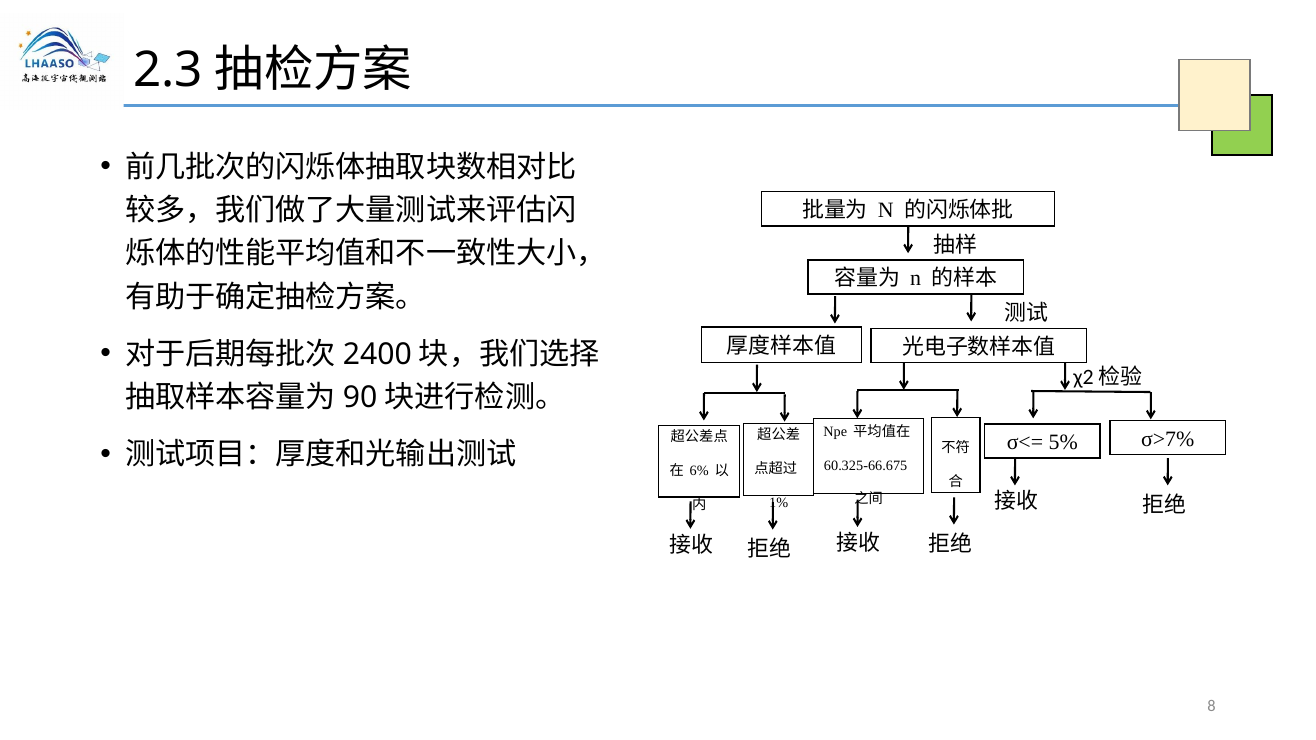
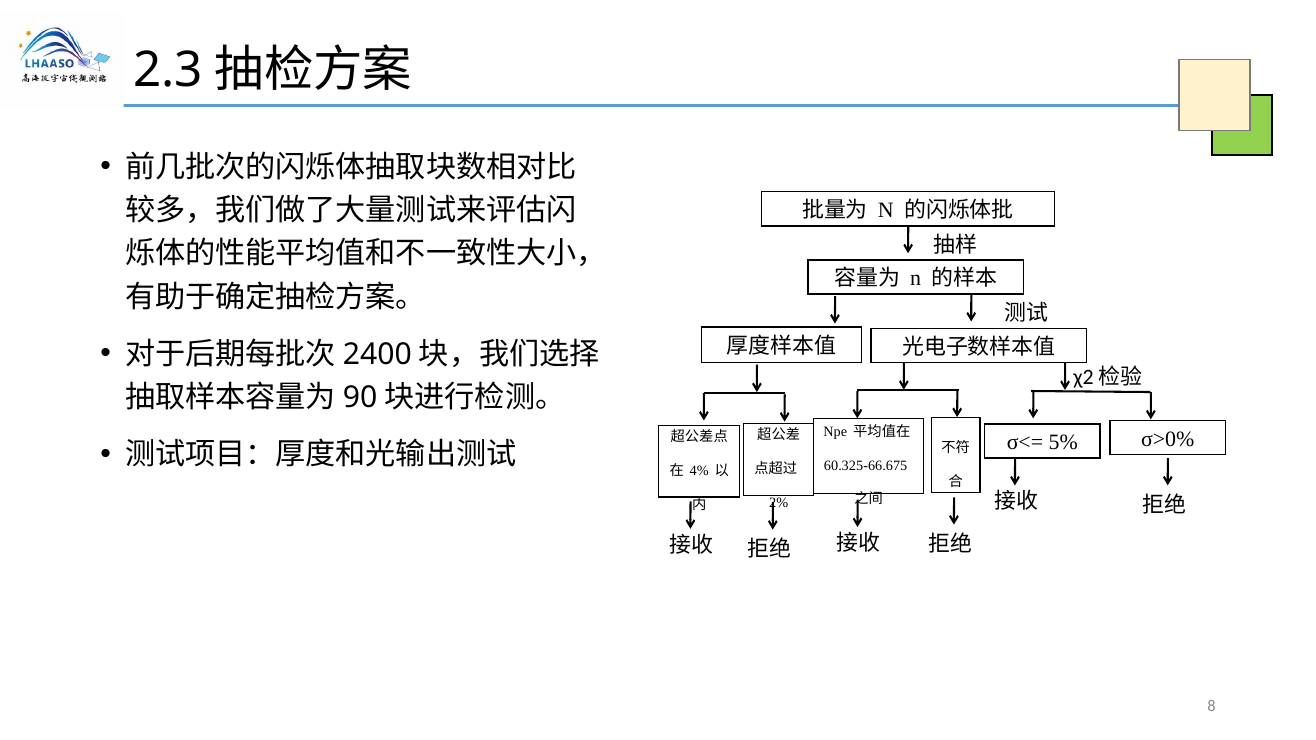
σ>7%: σ>7% -> σ>0% (1168, 439)
6%: 6% -> 4% (699, 471)
1%: 1% -> 2% (779, 503)
